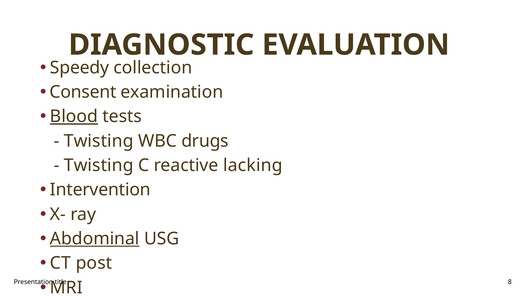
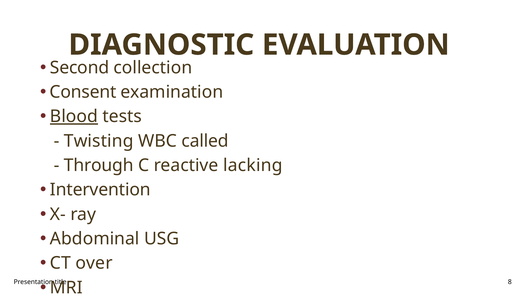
Speedy: Speedy -> Second (80, 68)
drugs: drugs -> called (205, 141)
Twisting: Twisting -> Through (99, 165)
Abdominal underline: present -> none (95, 239)
post: post -> over (94, 263)
